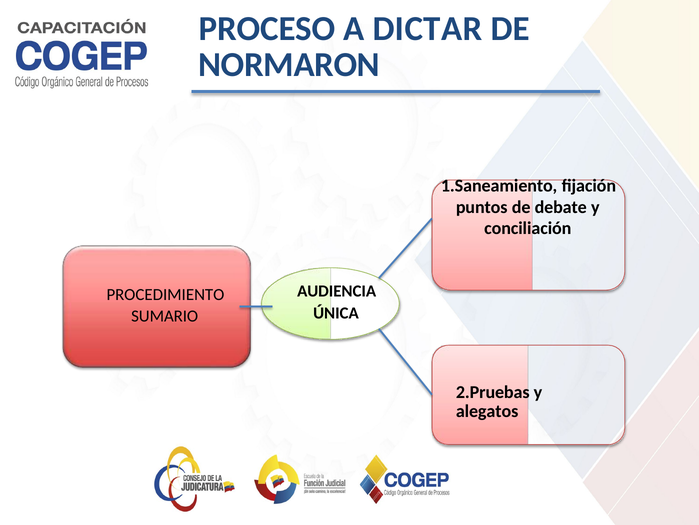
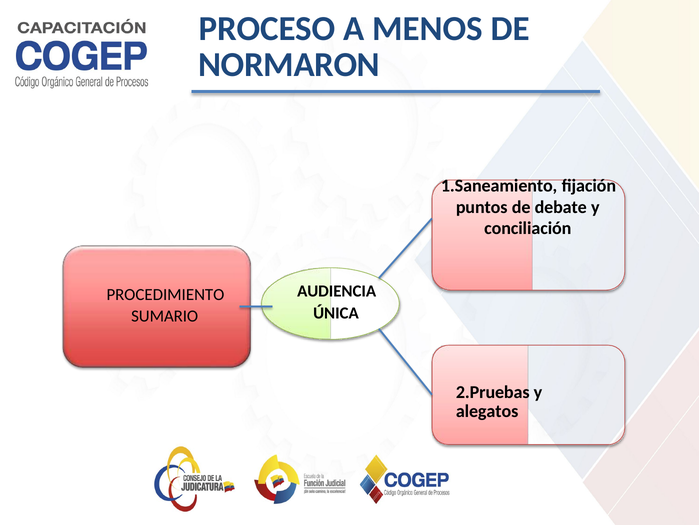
DICTAR: DICTAR -> MENOS (428, 29)
